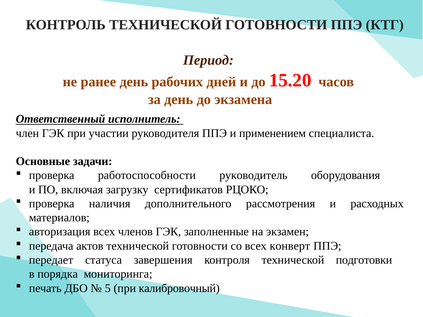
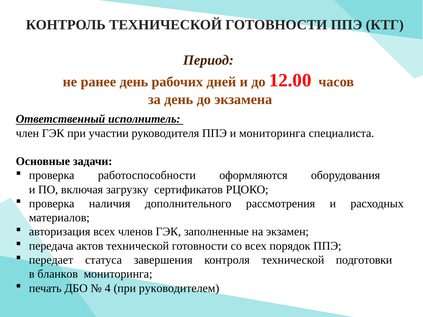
15.20: 15.20 -> 12.00 (290, 80)
и применением: применением -> мониторинга (272, 133)
руководитель: руководитель -> оформляются (253, 176)
конверт: конверт -> порядок (290, 246)
порядка: порядка -> бланков (58, 274)
5: 5 -> 4 (108, 288)
калибровочный: калибровочный -> руководителем (179, 288)
